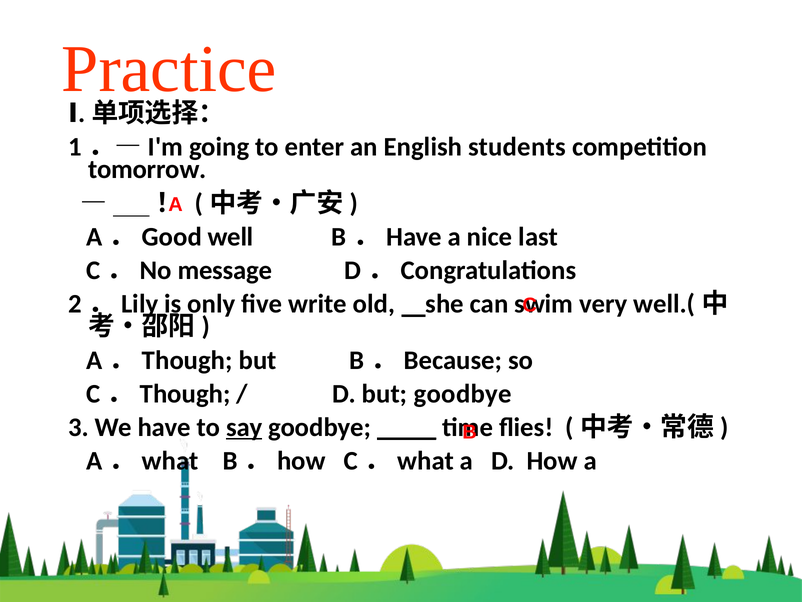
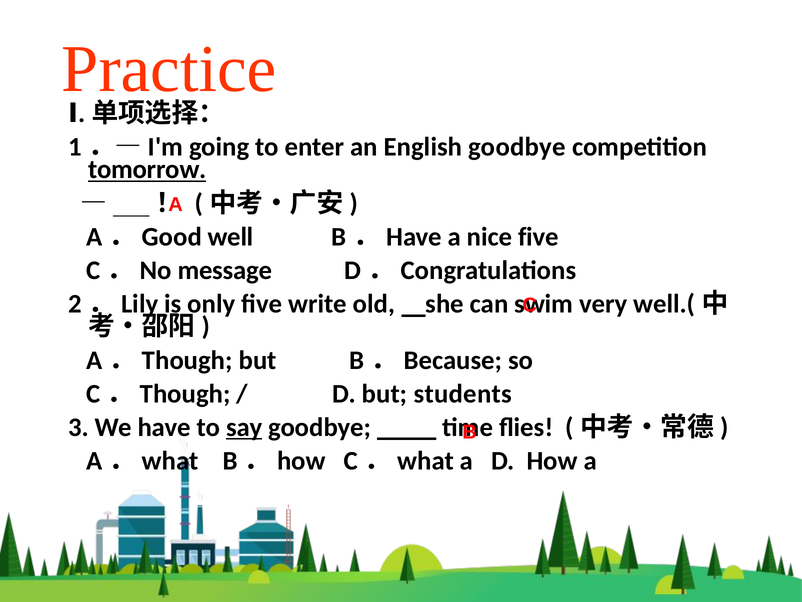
English students: students -> goodbye (517, 147)
tomorrow underline: none -> present (147, 169)
nice last: last -> five (538, 237)
but goodbye: goodbye -> students (463, 393)
